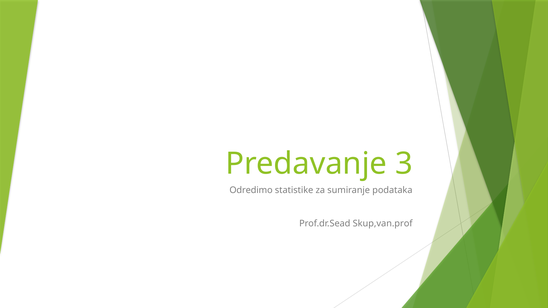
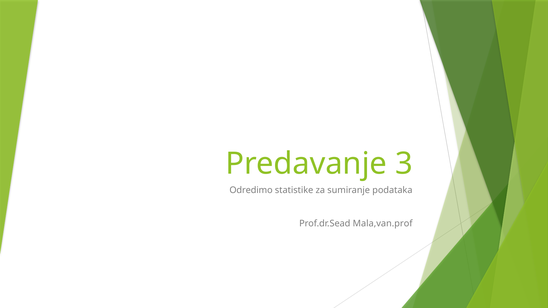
Skup,van.prof: Skup,van.prof -> Mala,van.prof (383, 224)
